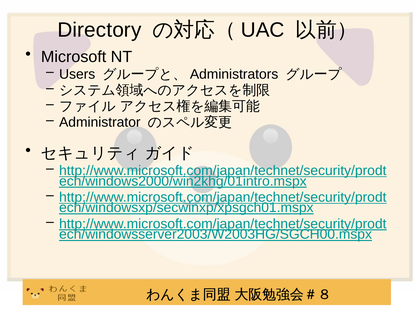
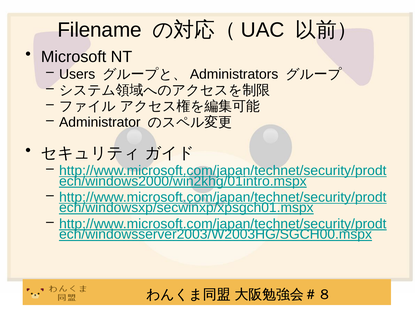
Directory: Directory -> Filename (100, 30)
